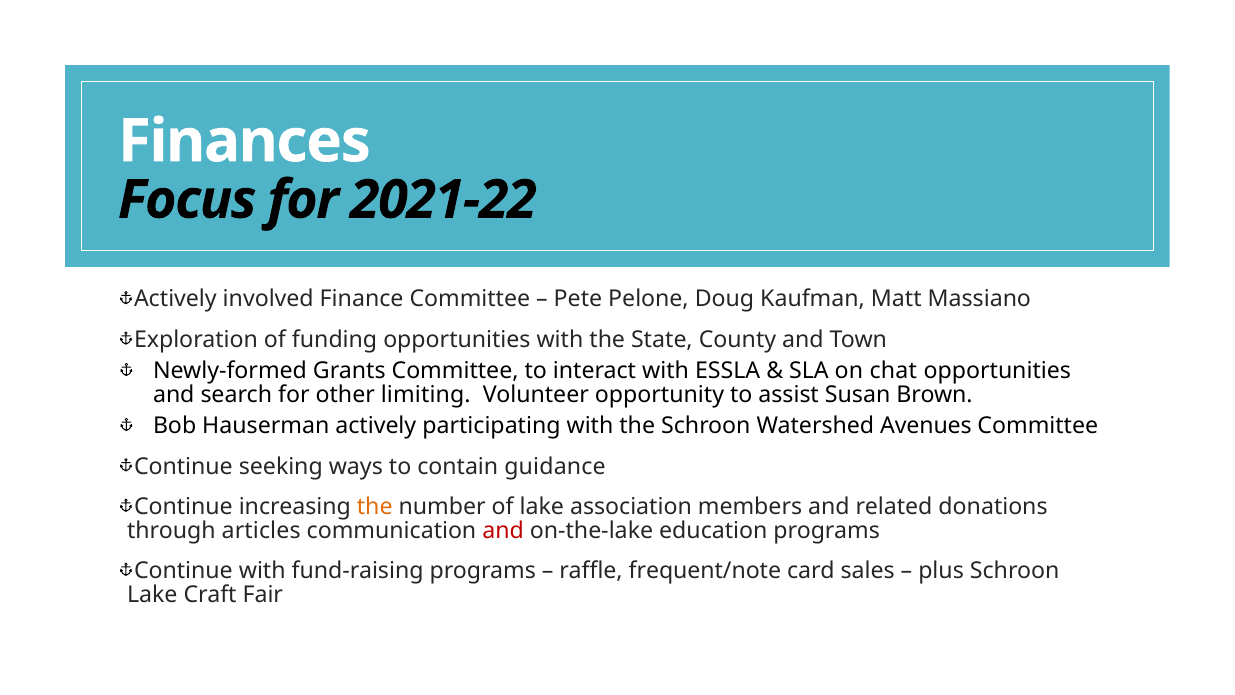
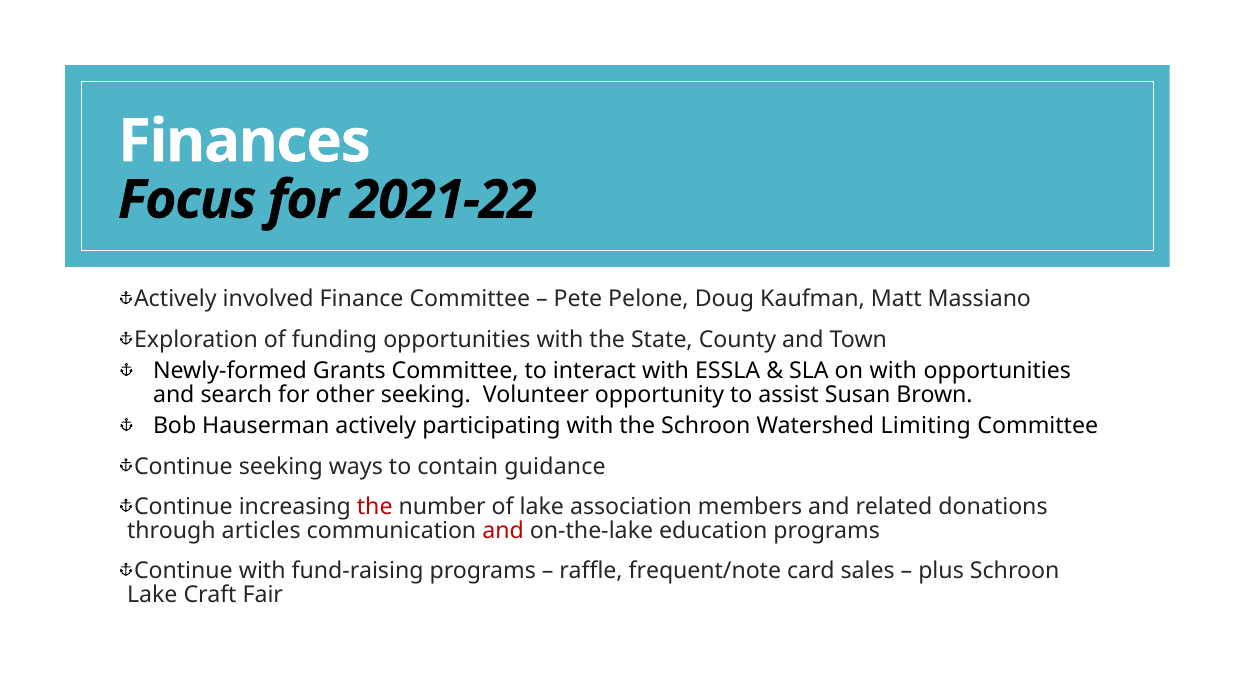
on chat: chat -> with (893, 371)
other limiting: limiting -> seeking (426, 394)
Avenues: Avenues -> Limiting (926, 426)
the colour: orange -> red (375, 507)
